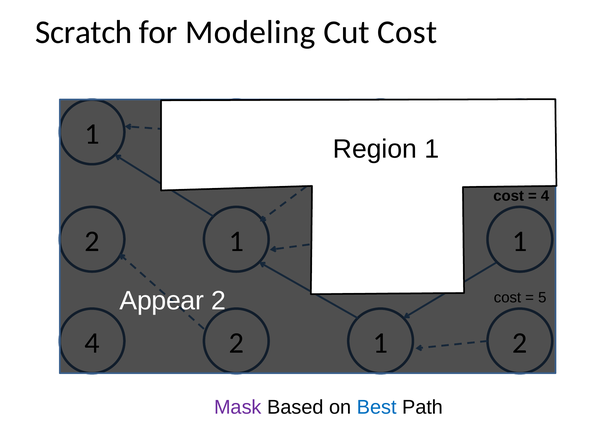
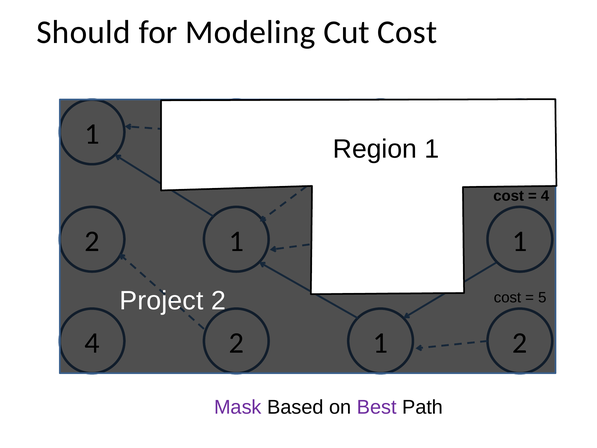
Scratch: Scratch -> Should (84, 32)
Appear: Appear -> Project (162, 300)
Best colour: blue -> purple (377, 407)
